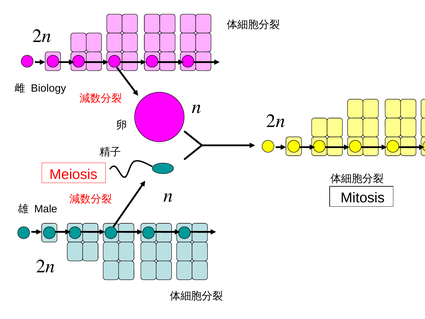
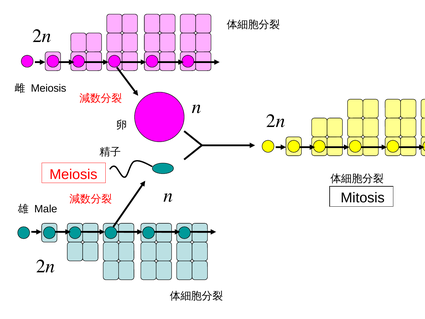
Biology: Biology -> Meiosis (49, 88)
